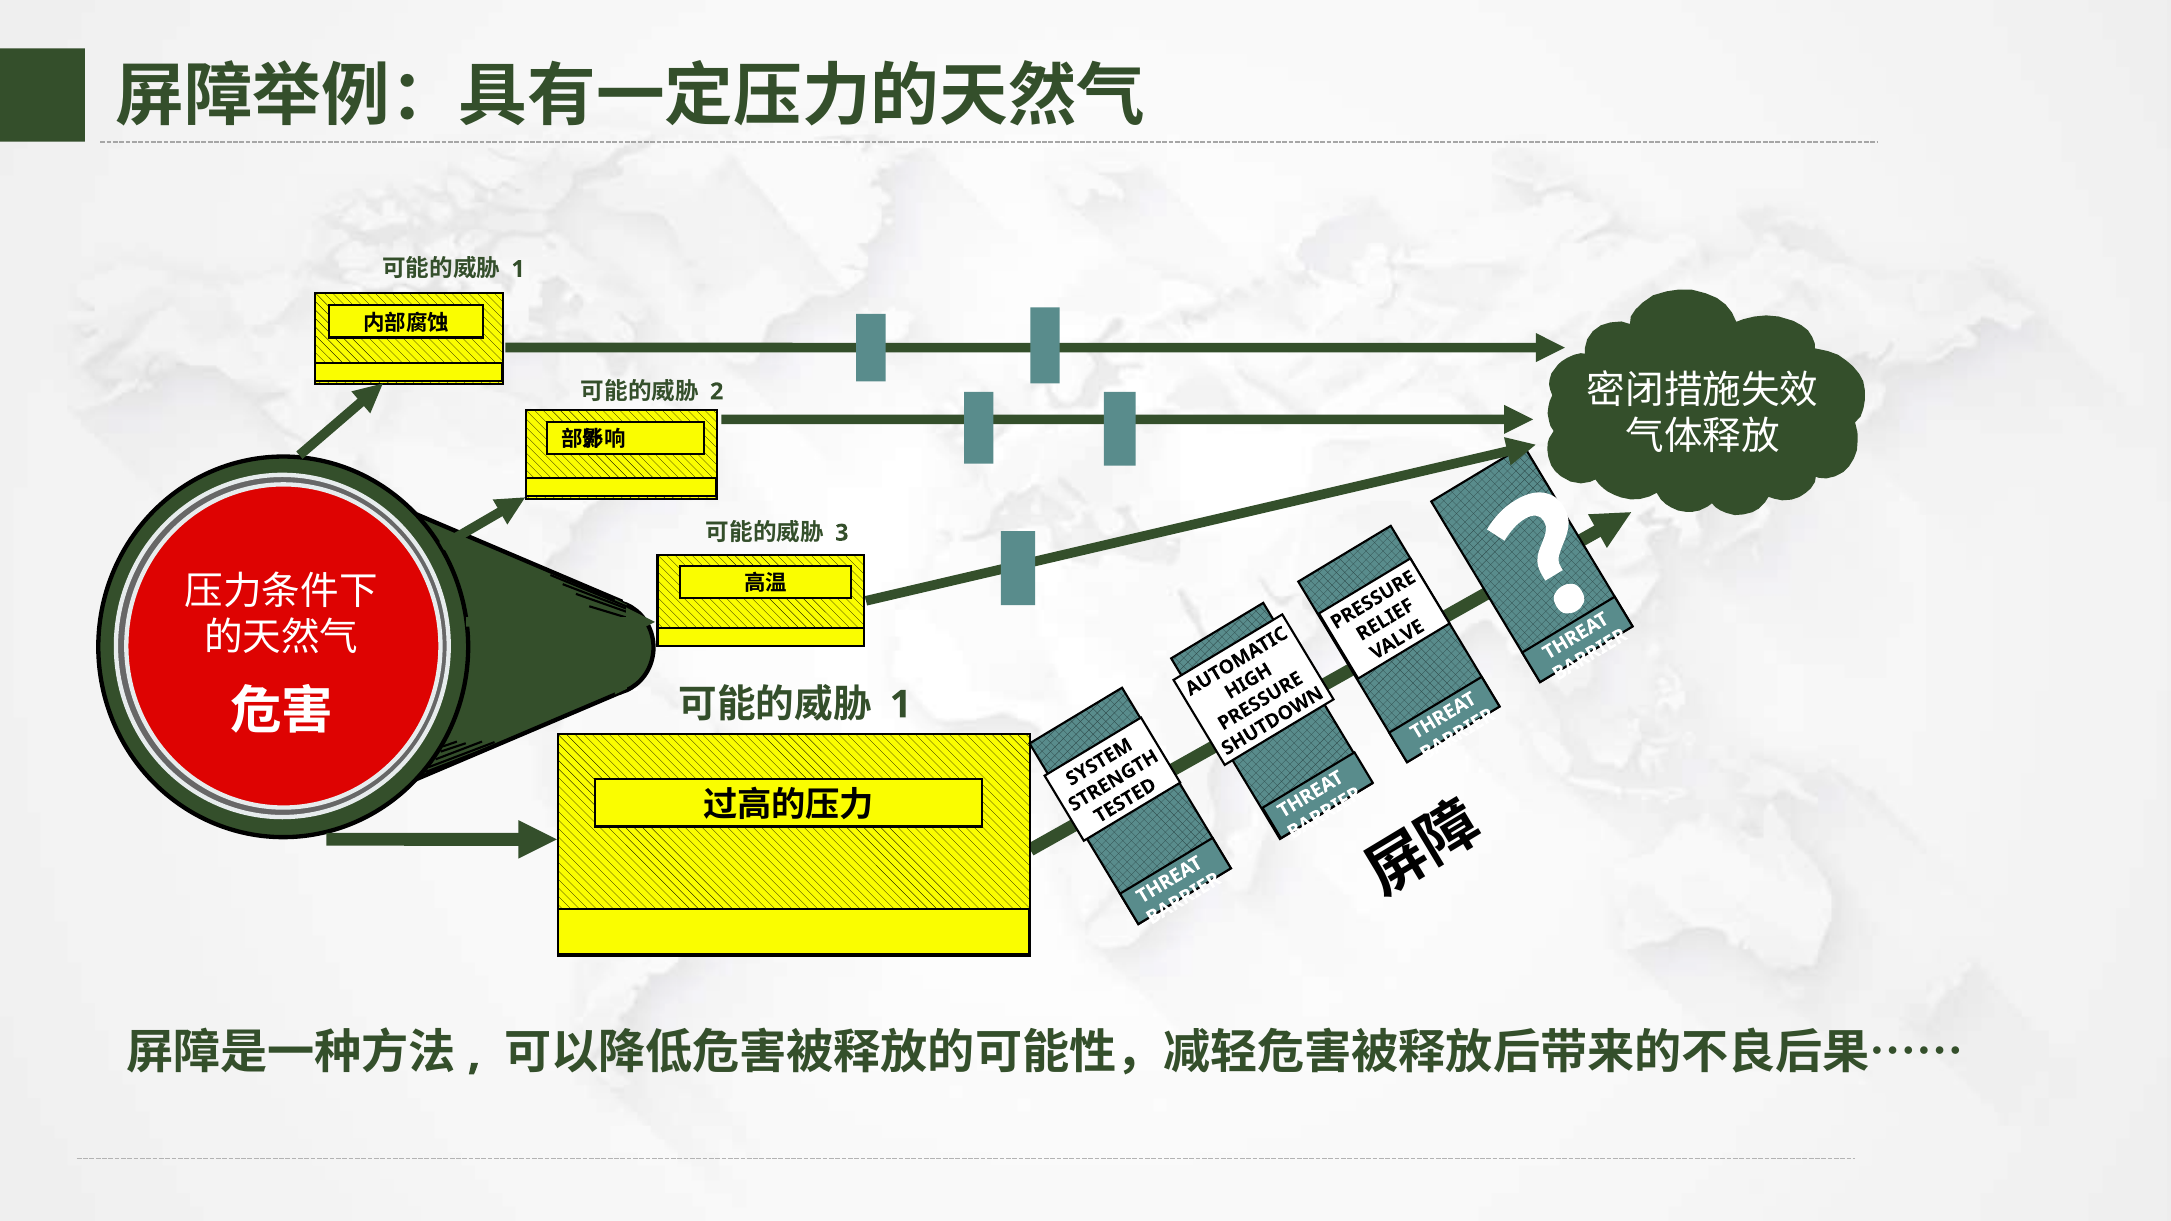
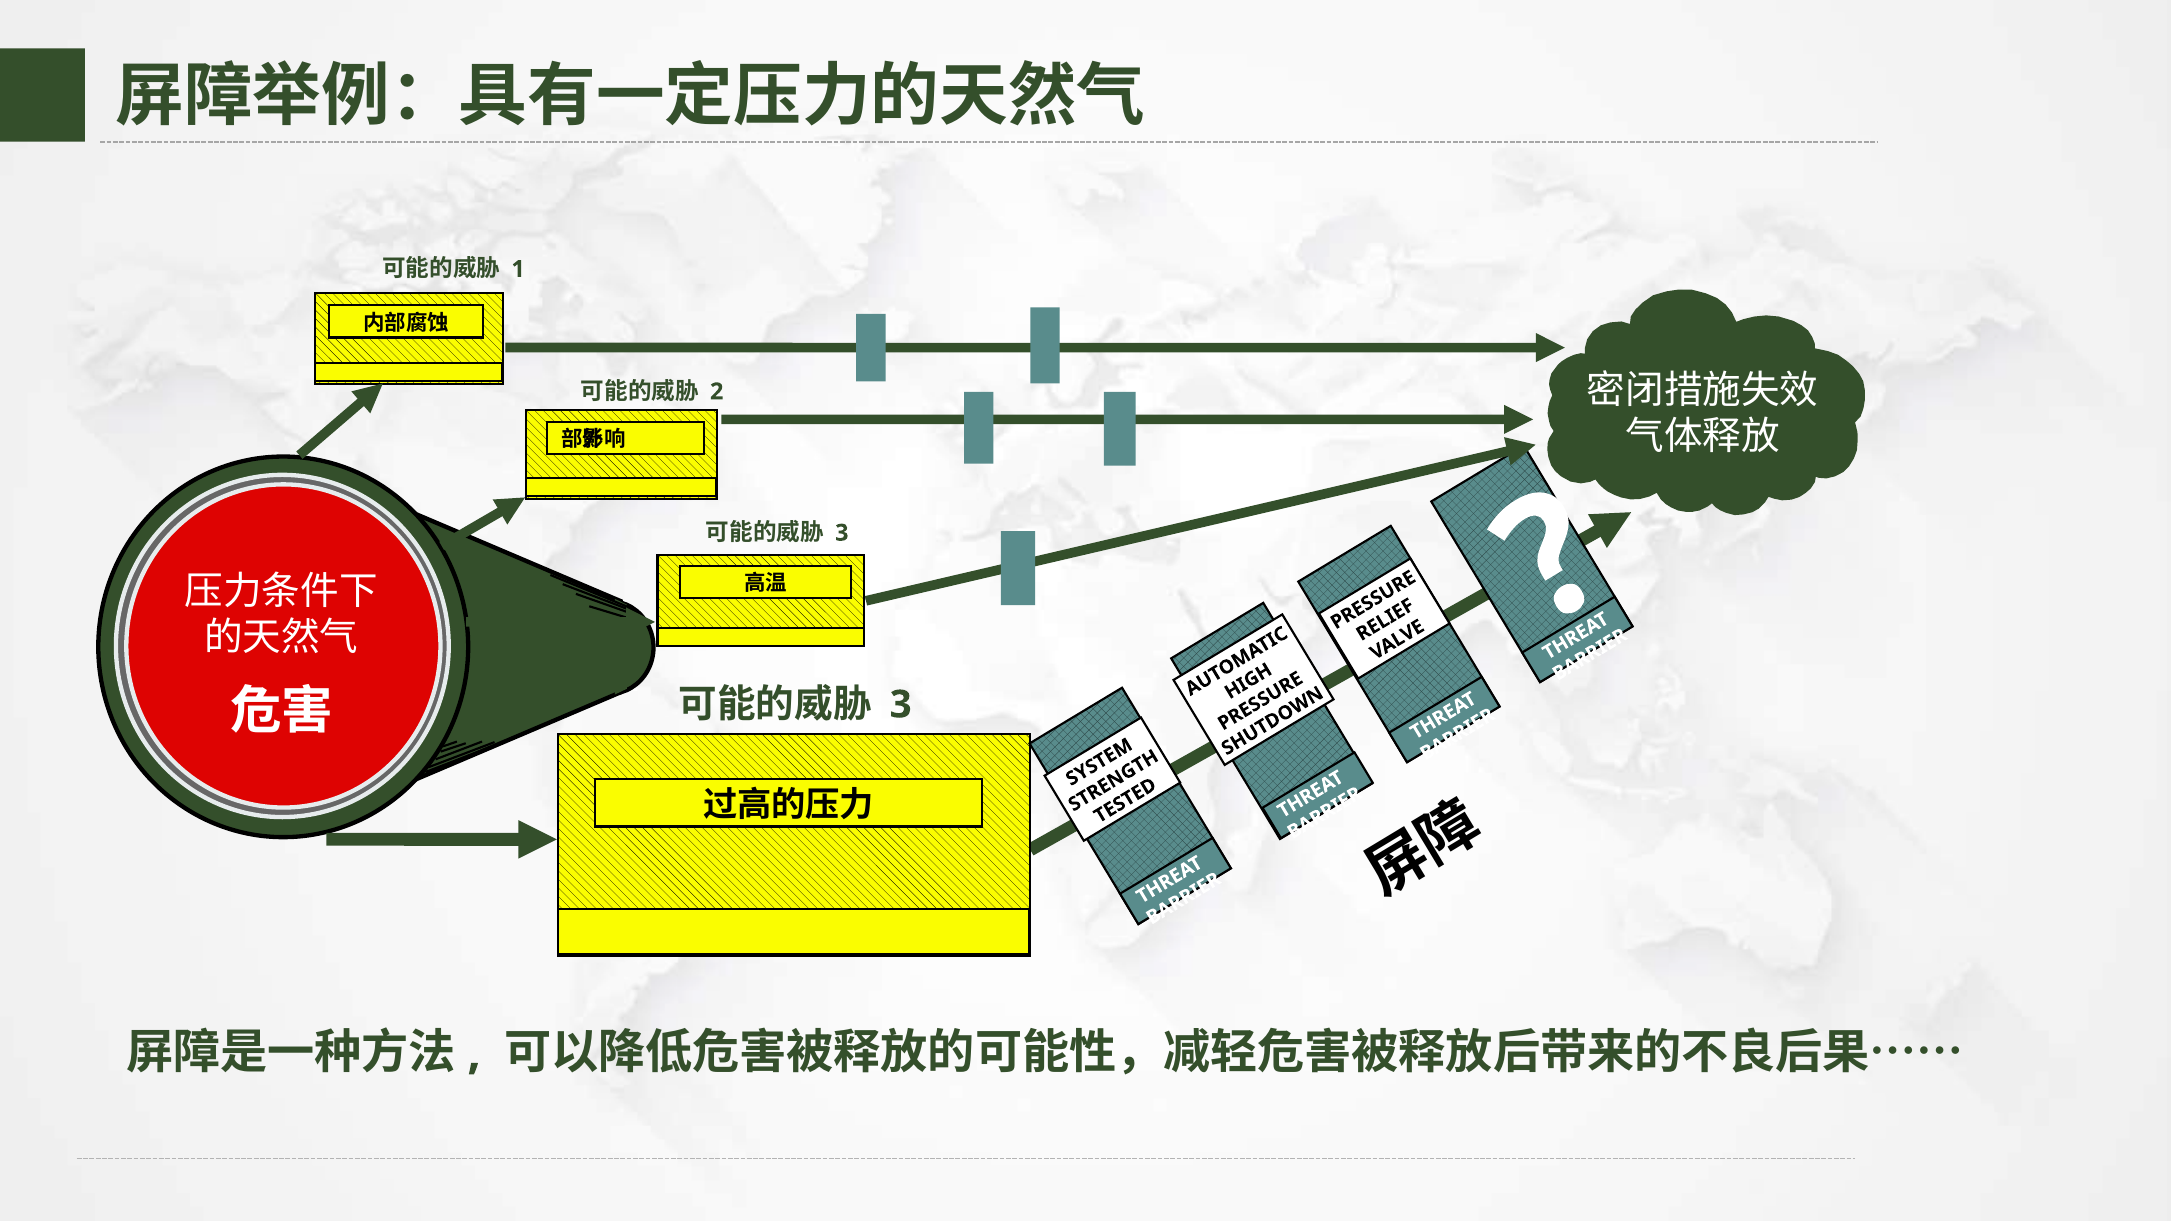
1: 1 -> 3 (901, 705)
